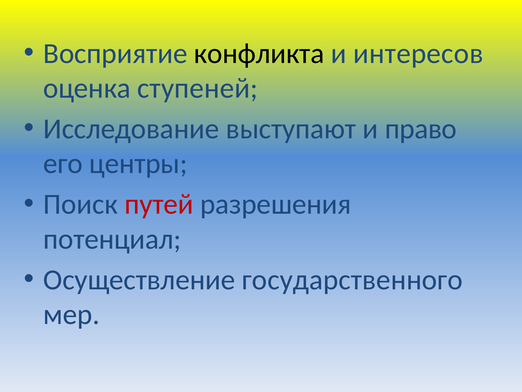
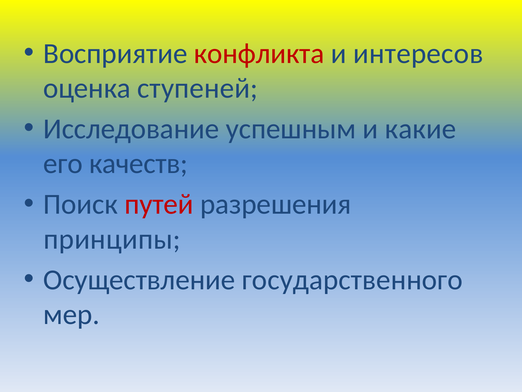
конфликта colour: black -> red (259, 53)
выступают: выступают -> успешным (291, 129)
право: право -> какие (421, 129)
центры: центры -> качеств (138, 164)
потенциал: потенциал -> принципы (112, 239)
